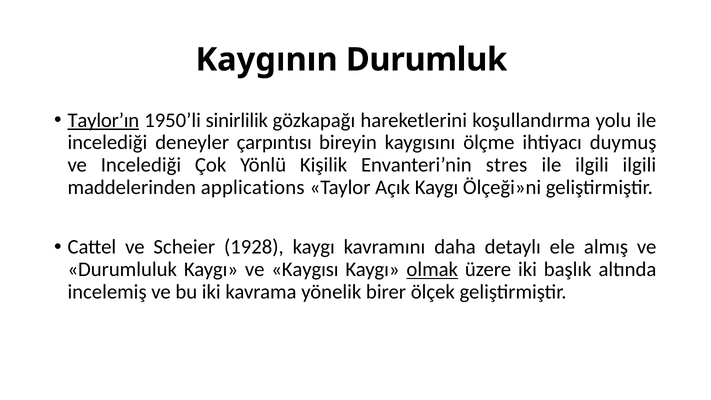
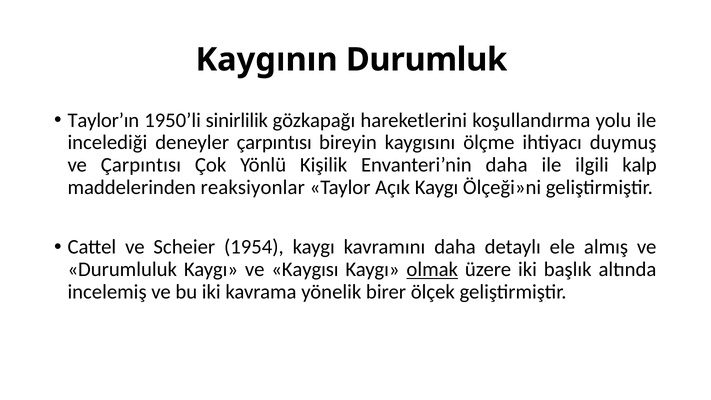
Taylor’ın underline: present -> none (103, 120)
ve Incelediği: Incelediği -> Çarpıntısı (141, 165)
Envanteri’nin stres: stres -> daha (507, 165)
ilgili ilgili: ilgili -> kalp (639, 165)
applications: applications -> reaksiyonlar (253, 187)
1928: 1928 -> 1954 (254, 247)
